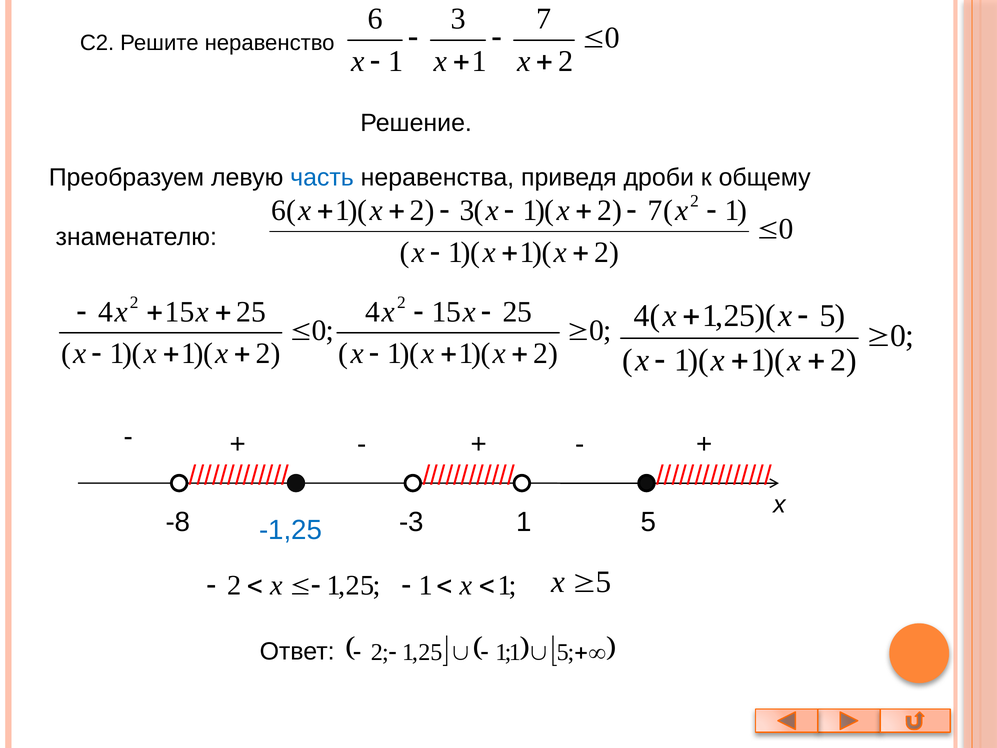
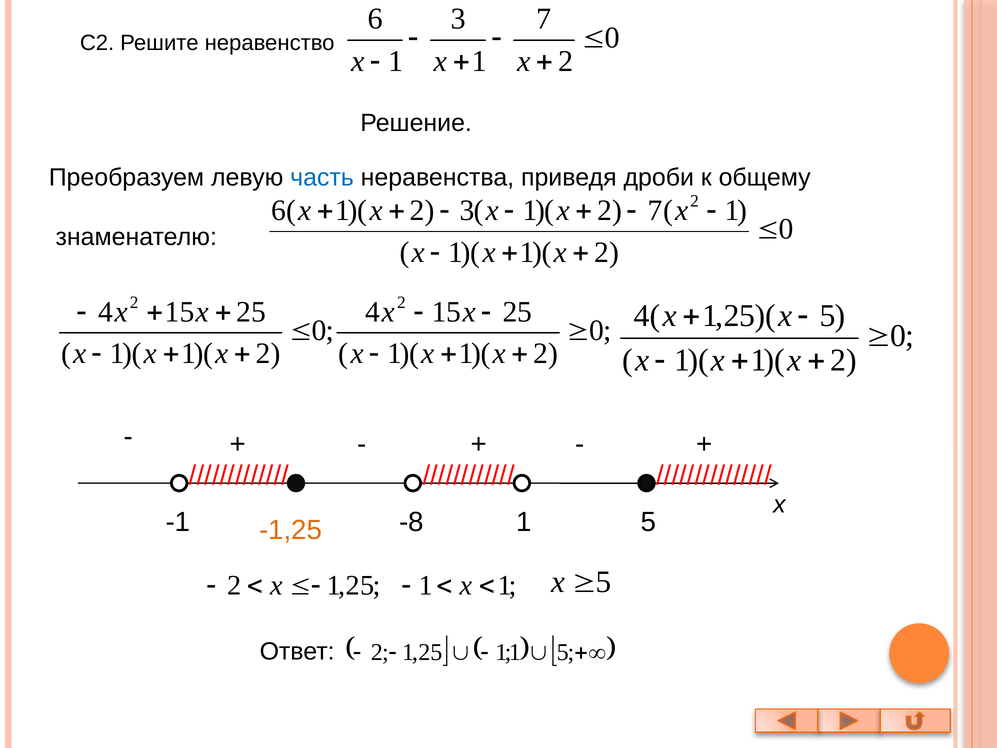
-8: -8 -> -1 (178, 522)
-3: -3 -> -8 (412, 522)
-1,25 colour: blue -> orange (291, 530)
